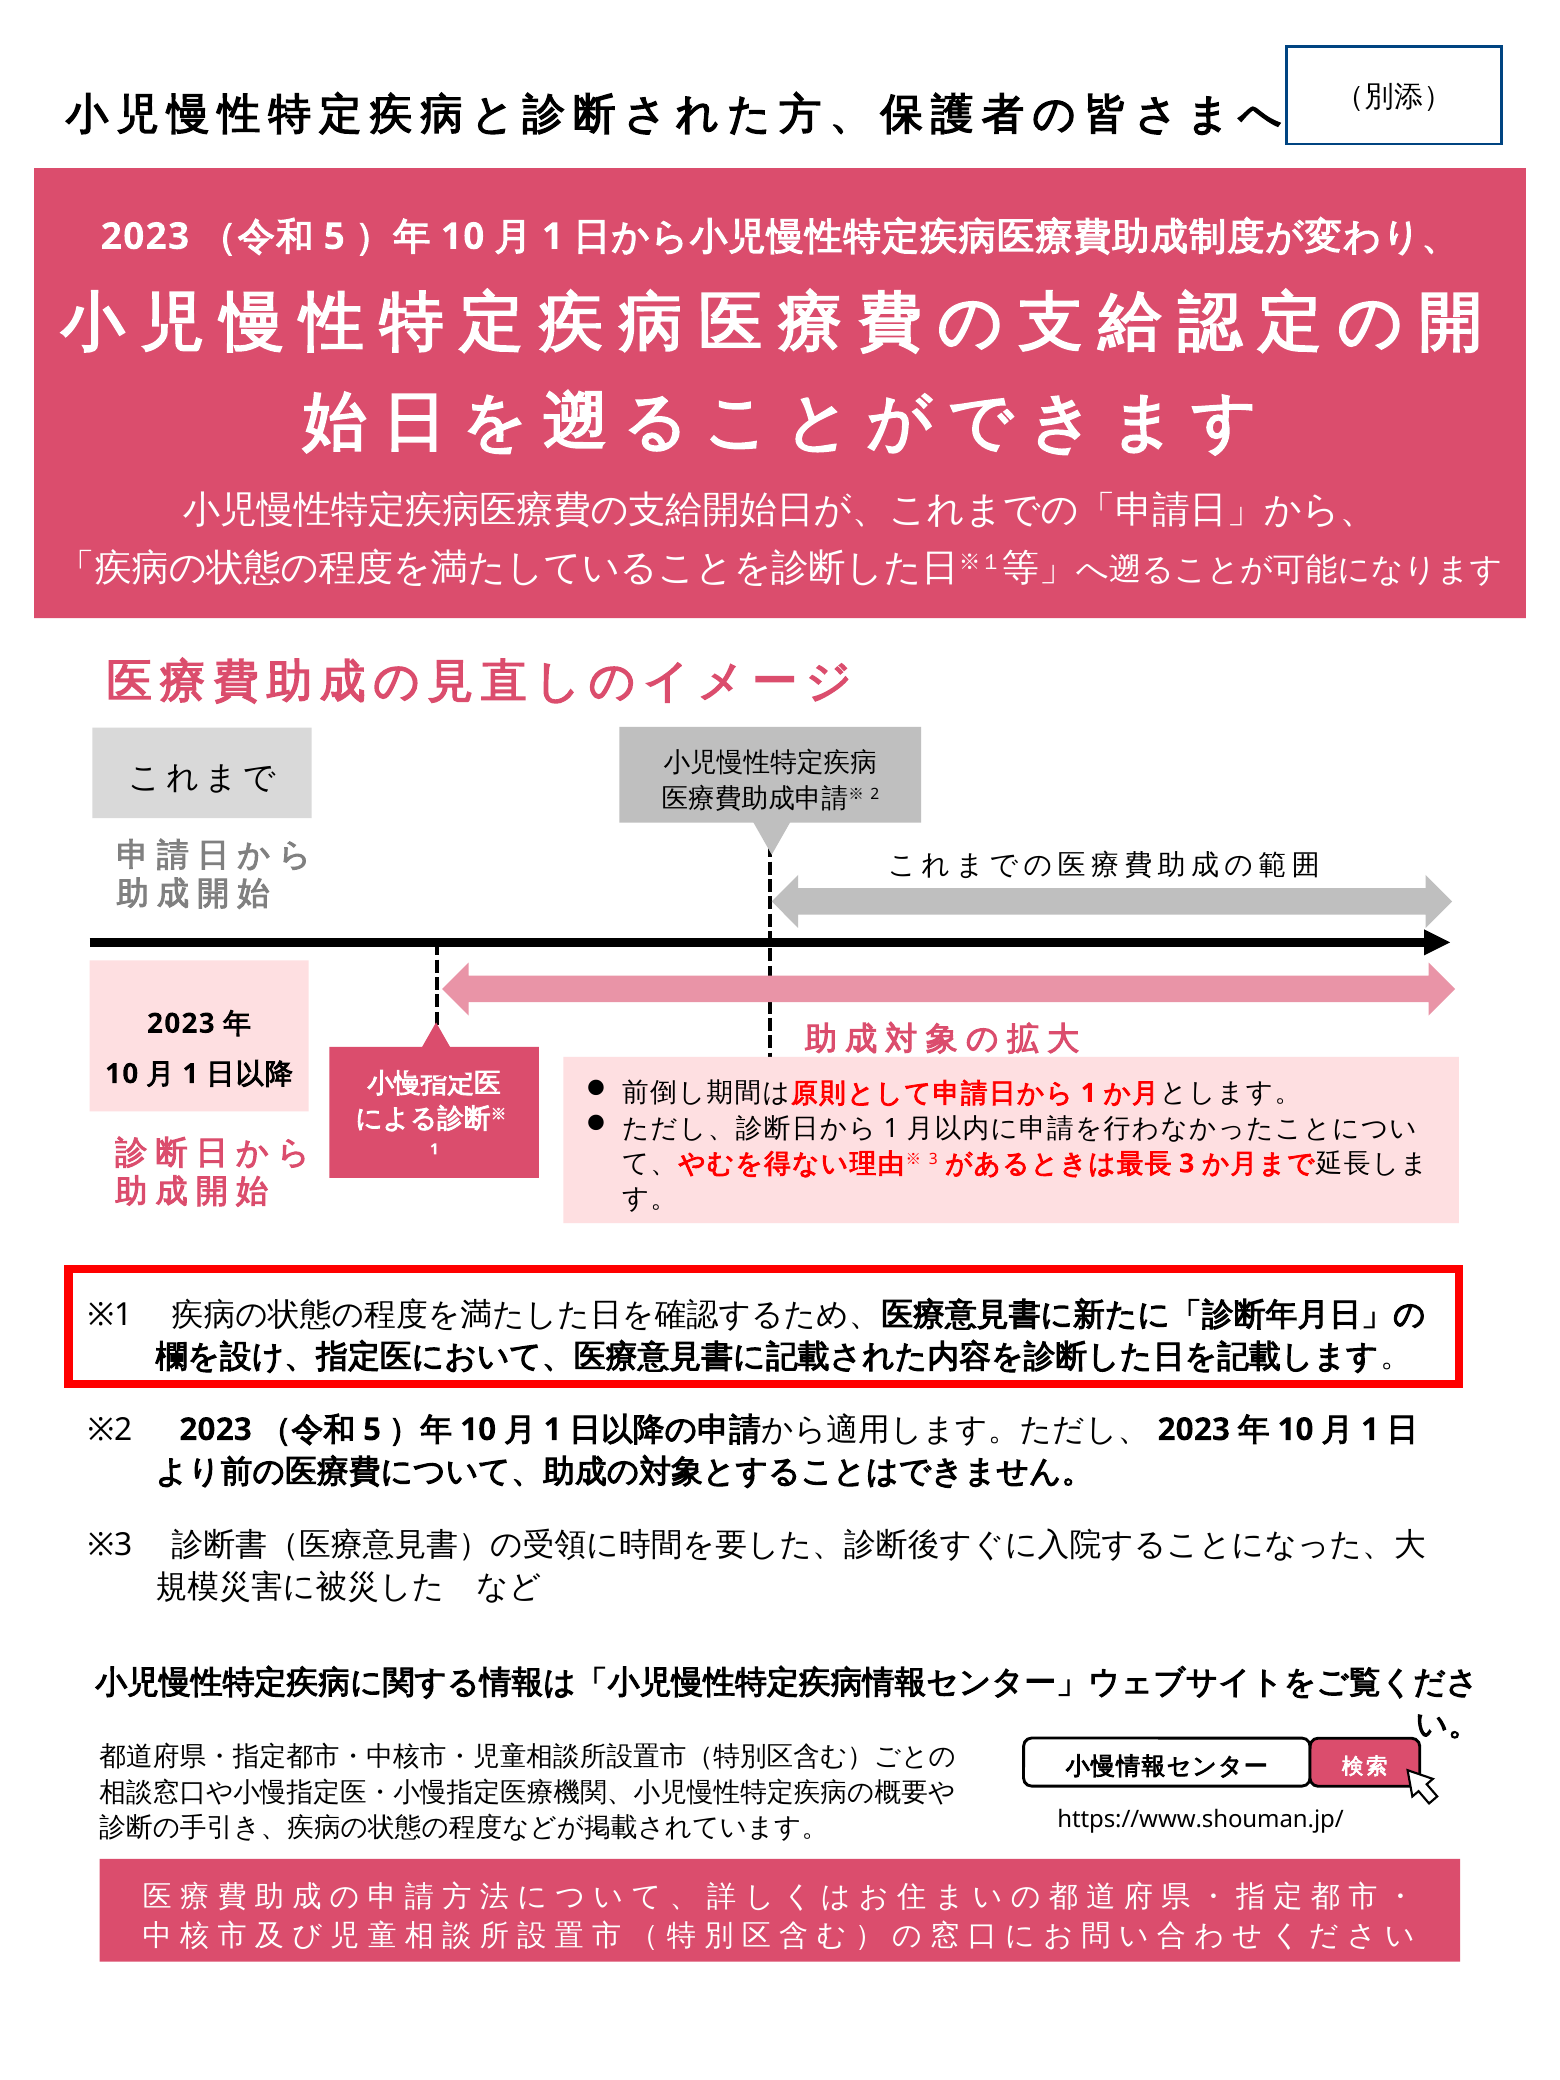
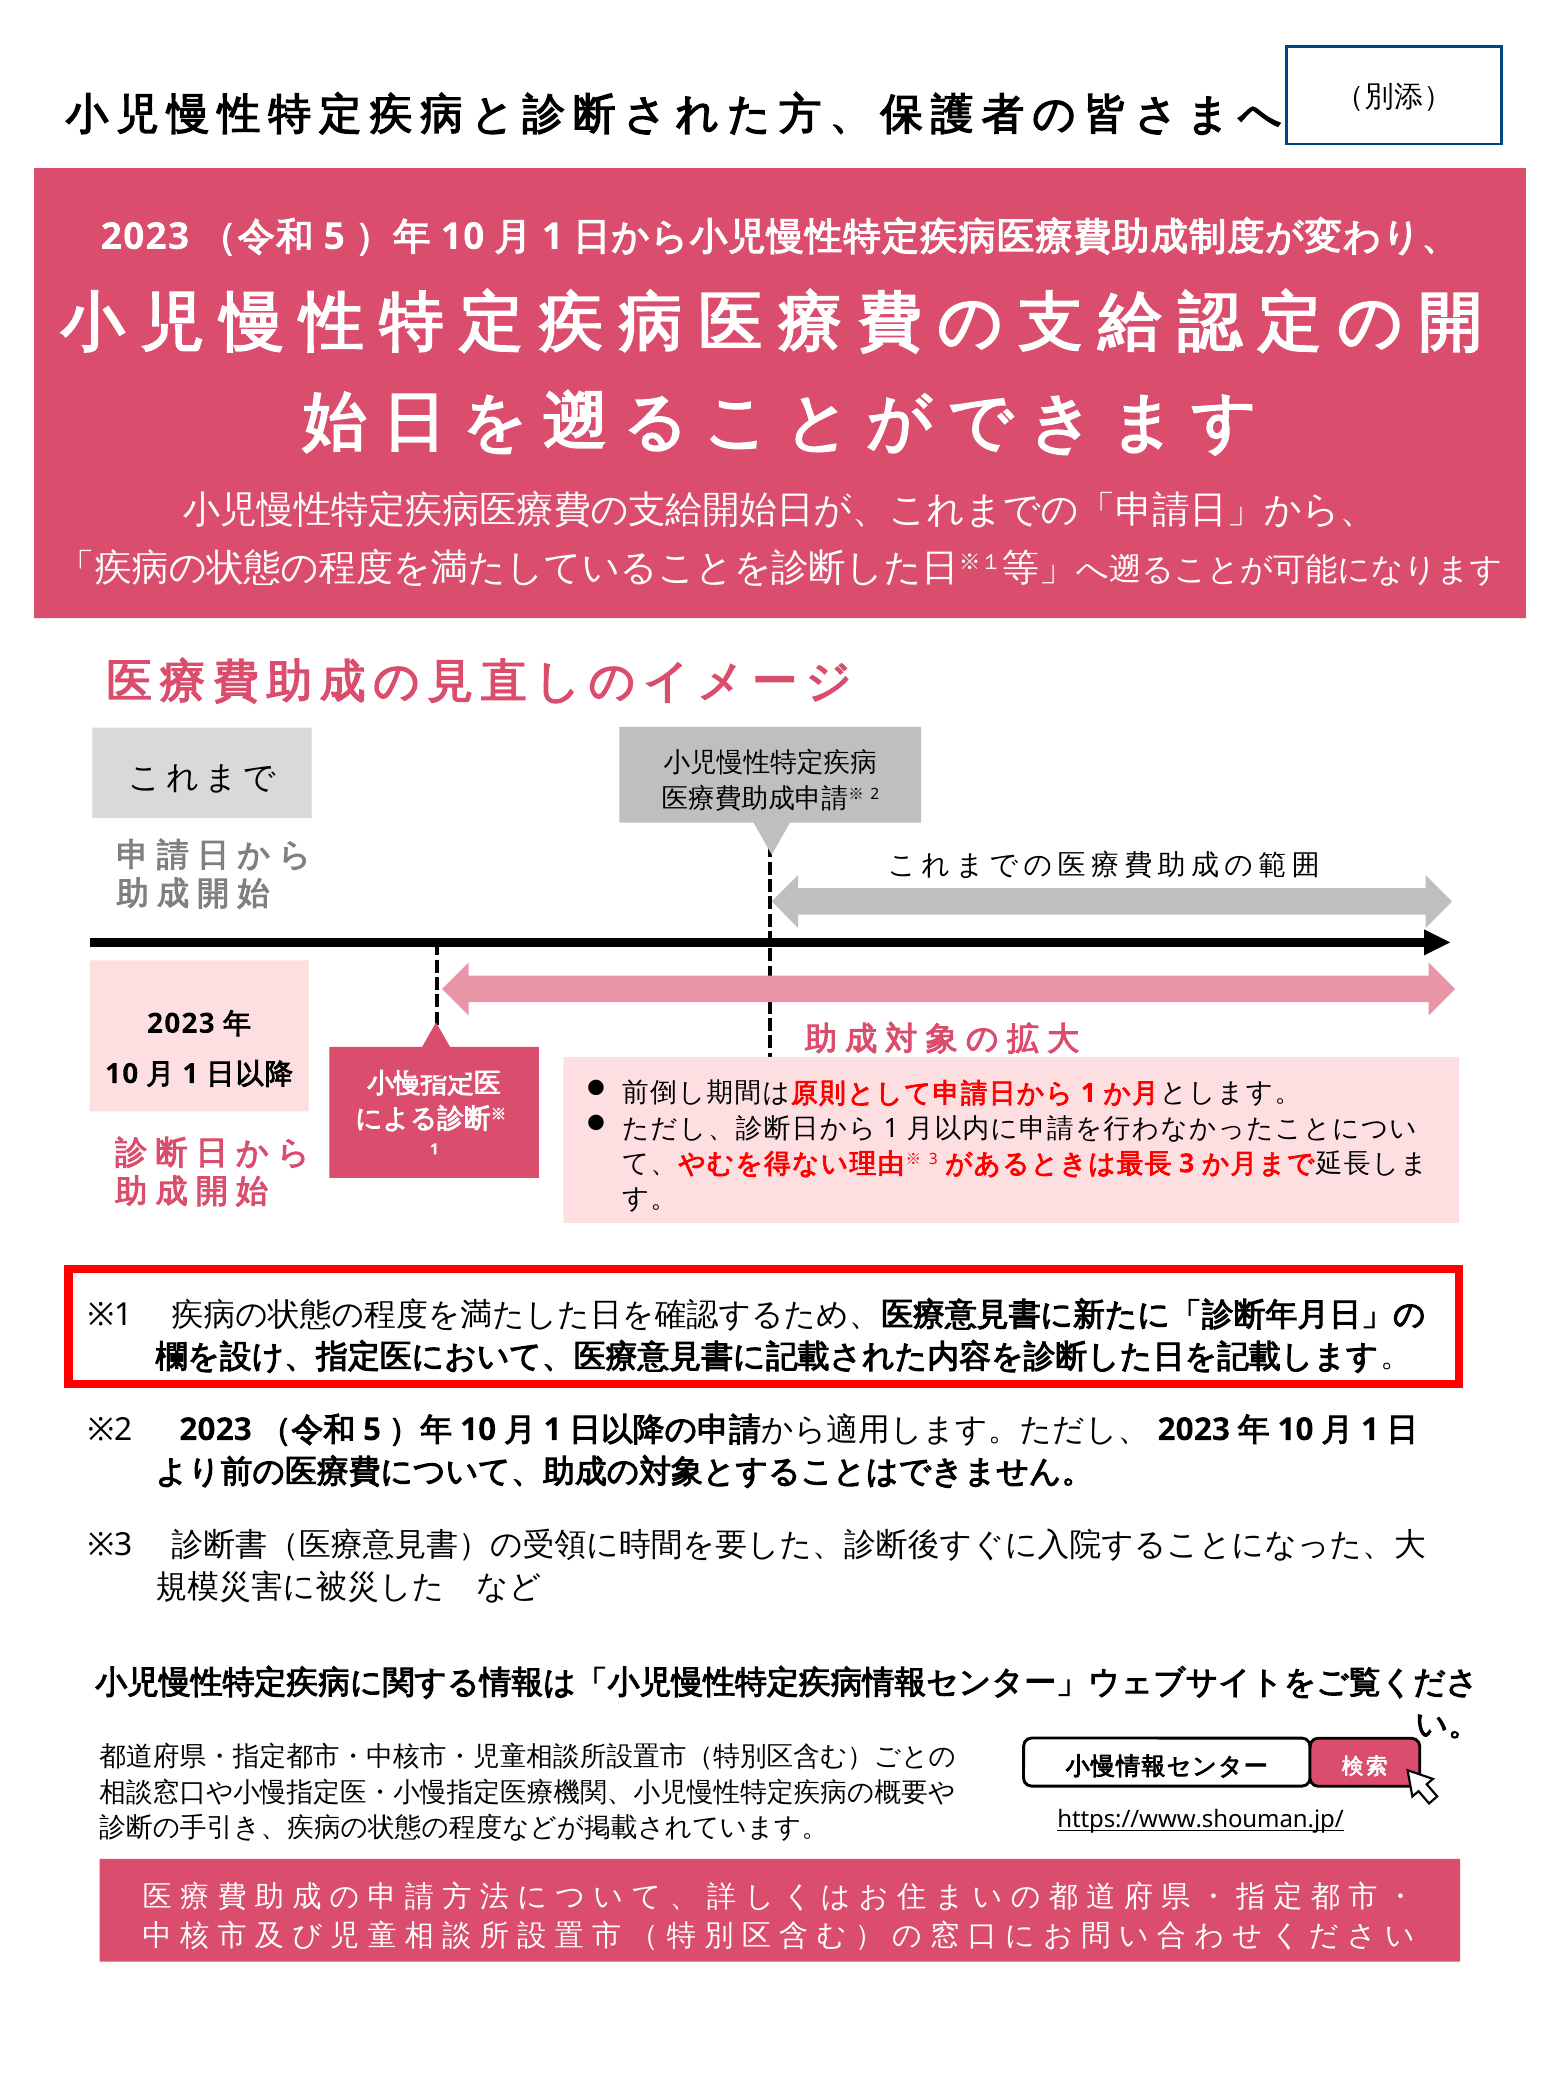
https://www.shouman.jp/ underline: none -> present (1200, 1820)
